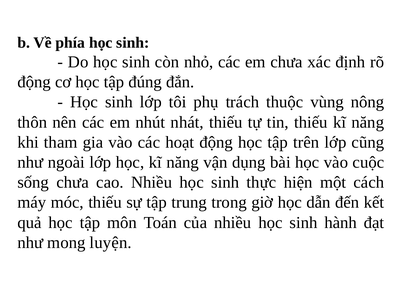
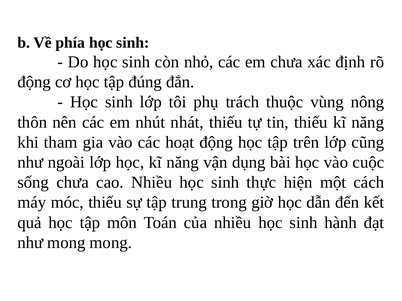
mong luyện: luyện -> mong (111, 243)
